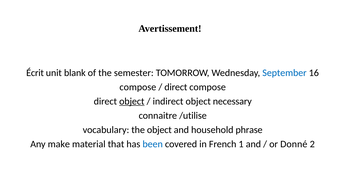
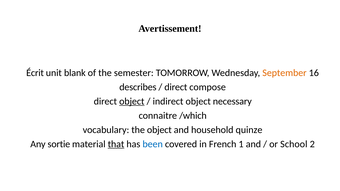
September colour: blue -> orange (284, 73)
compose: compose -> describes (138, 87)
/utilise: /utilise -> /which (193, 116)
phrase: phrase -> quinze (249, 130)
make: make -> sortie (59, 144)
that underline: none -> present (116, 144)
Donné: Donné -> School (294, 144)
